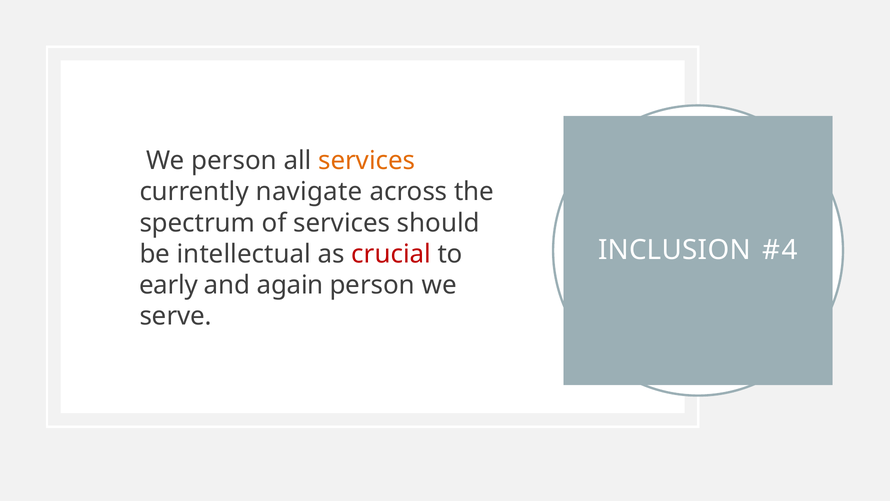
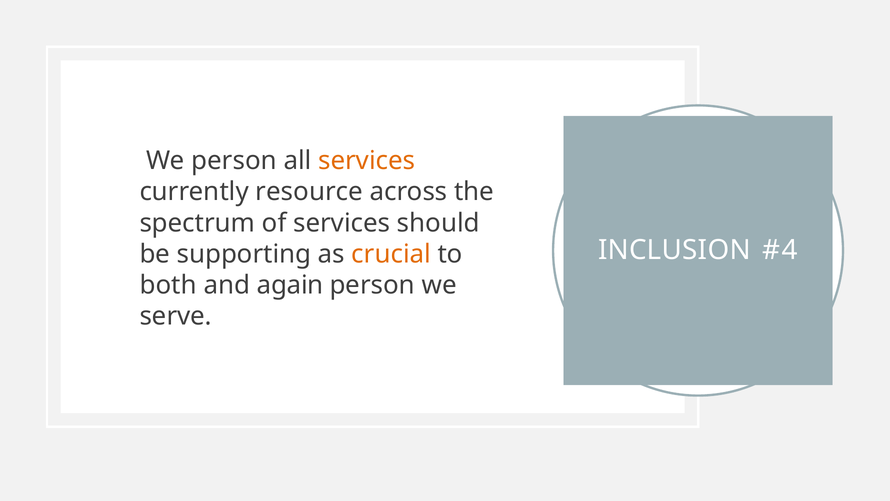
navigate: navigate -> resource (309, 192)
intellectual: intellectual -> supporting (244, 254)
crucial colour: red -> orange (391, 254)
early: early -> both (168, 285)
